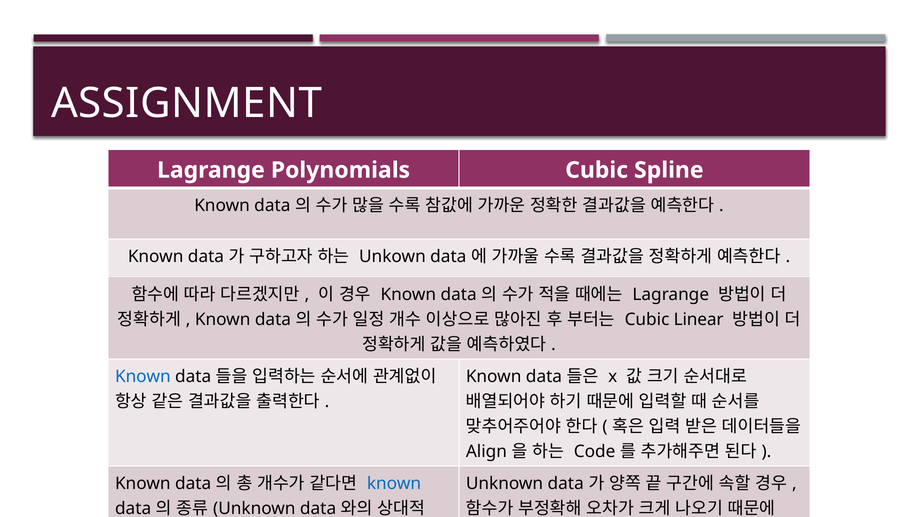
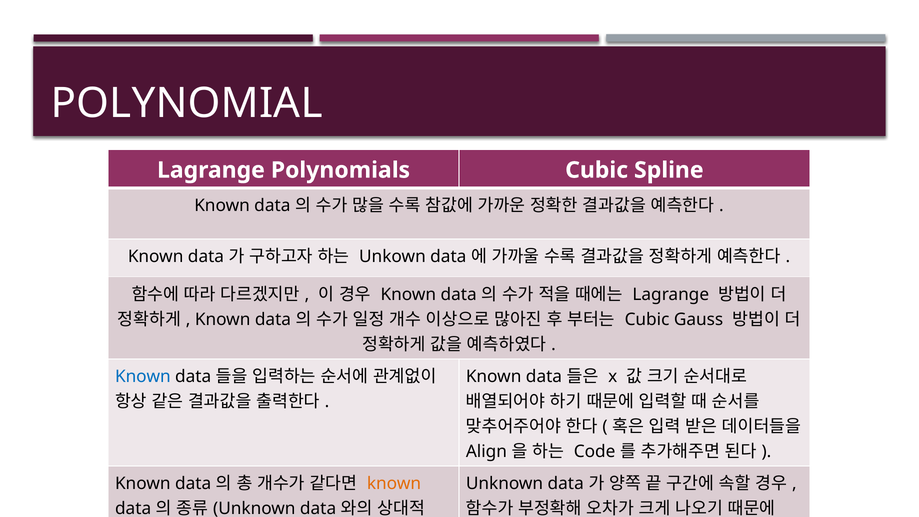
ASSIGNMENT: ASSIGNMENT -> POLYNOMIAL (187, 104)
Linear: Linear -> Gauss (699, 320)
known colour: blue -> orange (394, 484)
